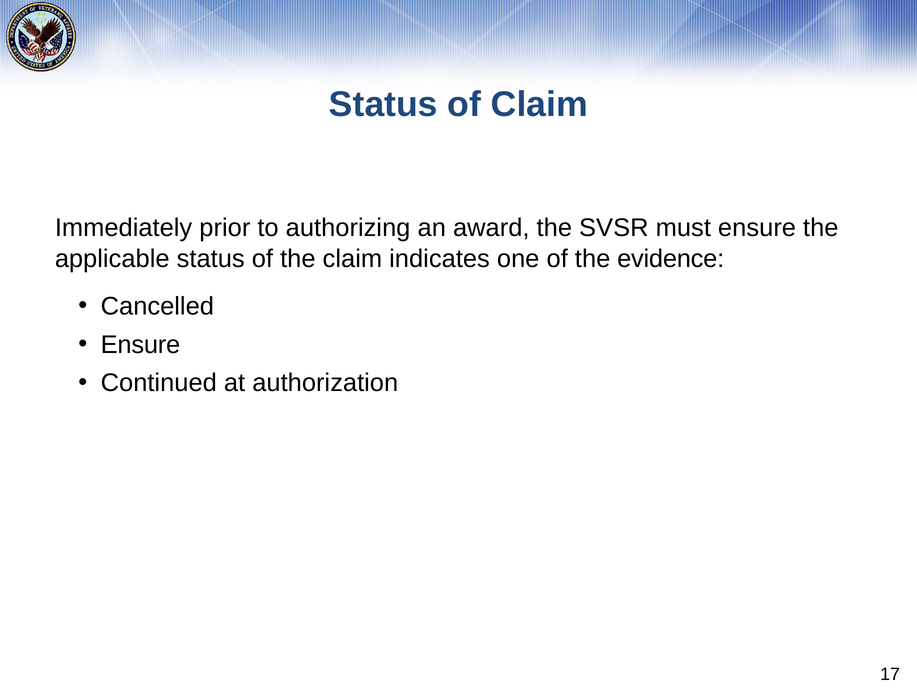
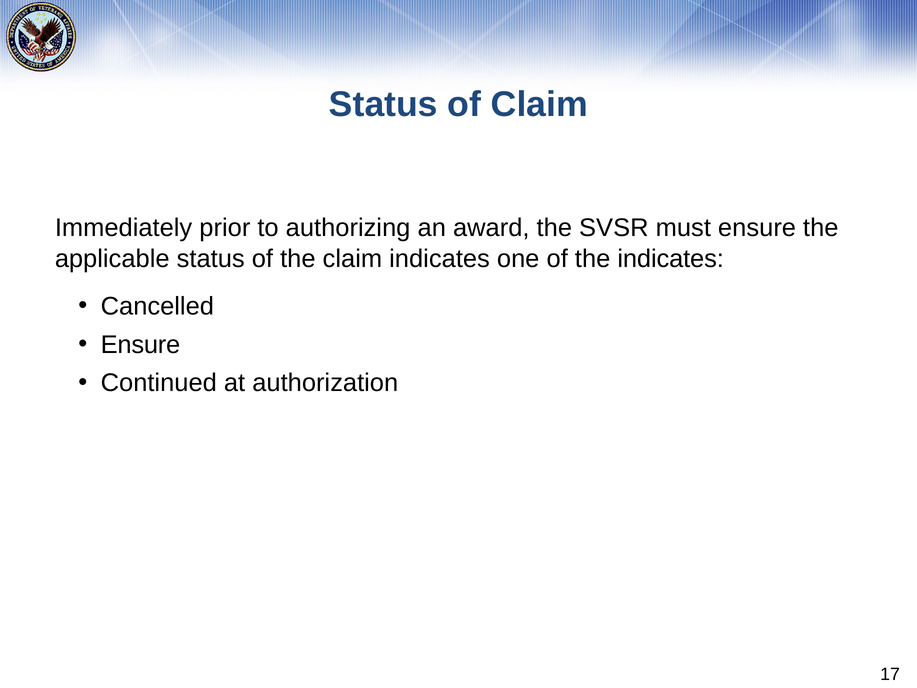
the evidence: evidence -> indicates (671, 259)
